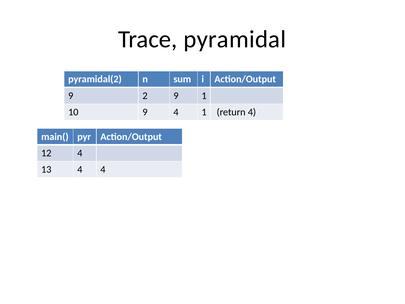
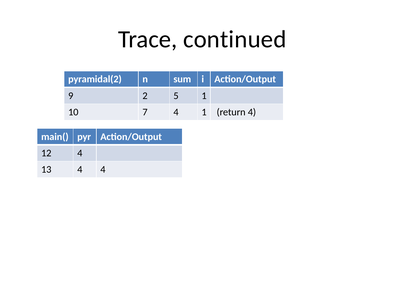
pyramidal: pyramidal -> continued (235, 39)
2 9: 9 -> 5 (176, 96)
10 9: 9 -> 7 (145, 112)
